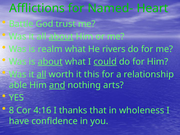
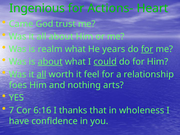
Afflictions: Afflictions -> Ingenious (37, 8)
Named-: Named- -> Actions- (110, 8)
Battle: Battle -> Came (21, 24)
about underline: present -> none (61, 37)
rivers: rivers -> years (114, 49)
for underline: none -> present (147, 49)
this: this -> feel (92, 74)
able: able -> foes (18, 85)
and underline: present -> none (57, 85)
8: 8 -> 7 (11, 110)
4:16: 4:16 -> 6:16 (42, 110)
